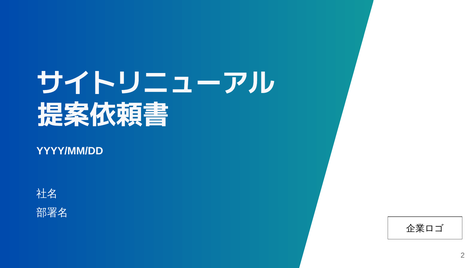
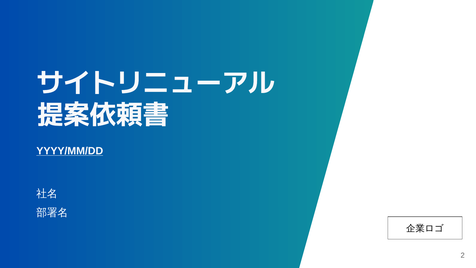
YYYY/MM/DD underline: none -> present (70, 151)
